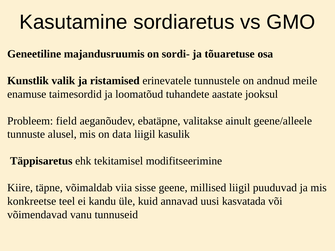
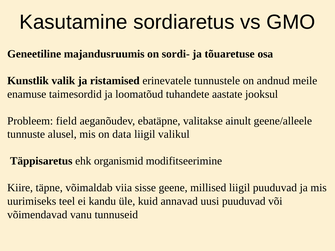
kasulik: kasulik -> valikul (174, 134)
tekitamisel: tekitamisel -> organismid (119, 161)
konkreetse: konkreetse -> uurimiseks (32, 201)
uusi kasvatada: kasvatada -> puuduvad (244, 201)
